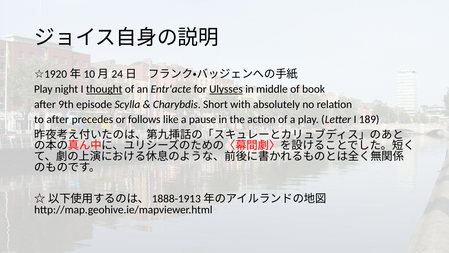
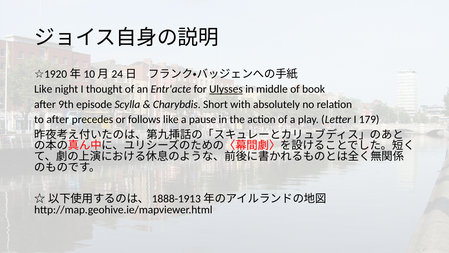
Play: Play -> Like (43, 89)
thought underline: present -> none (104, 89)
189: 189 -> 179 (369, 119)
